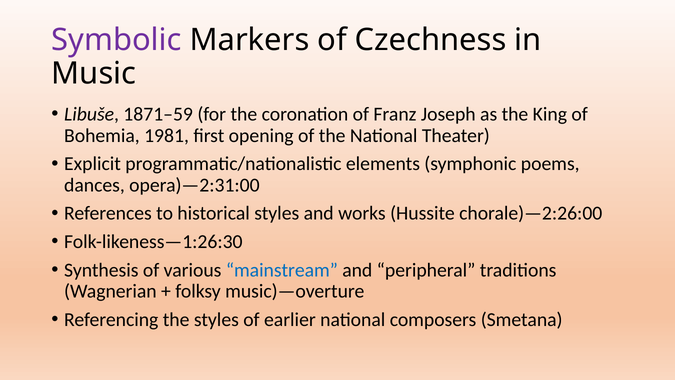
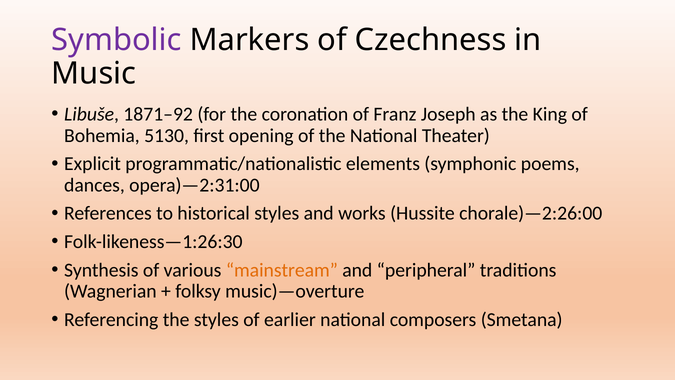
1871–59: 1871–59 -> 1871–92 (158, 114)
1981: 1981 -> 5130 (167, 135)
mainstream colour: blue -> orange (282, 270)
